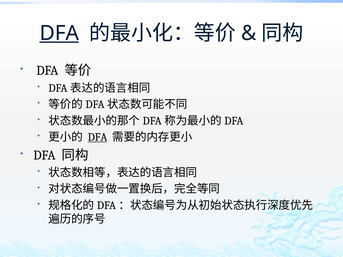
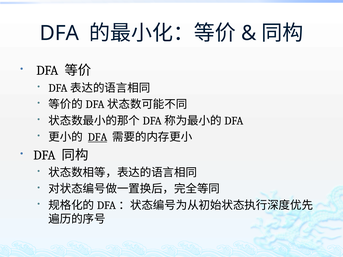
DFA underline: present -> none (59, 33)
